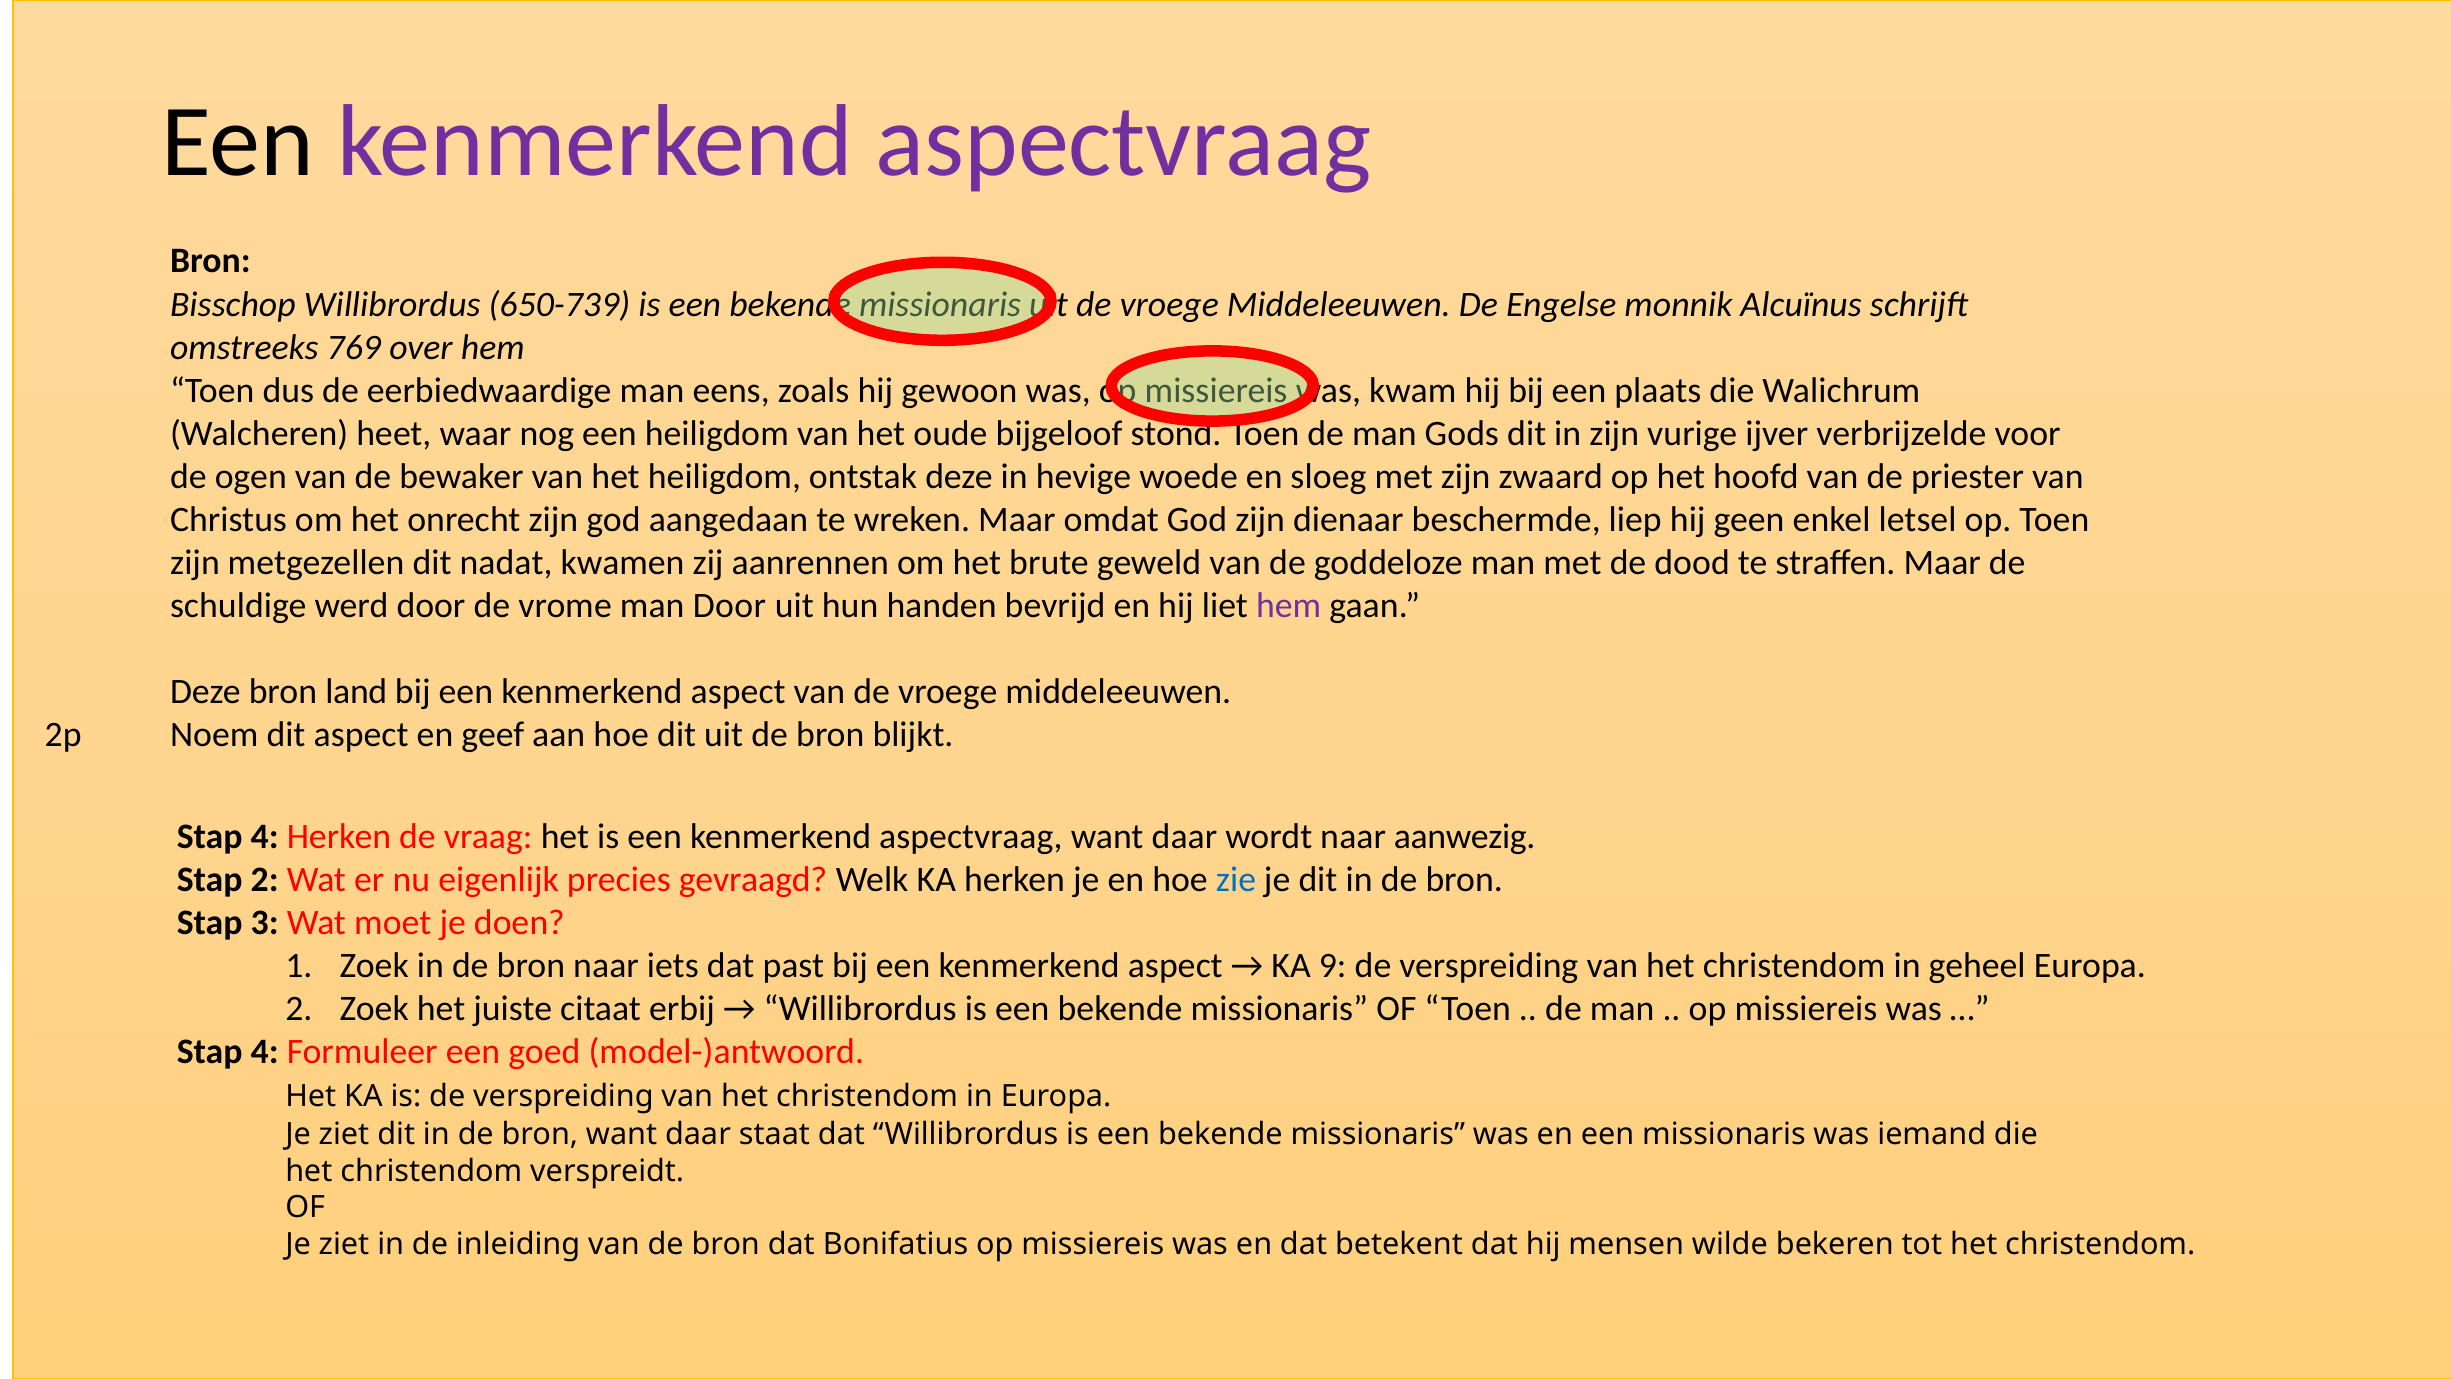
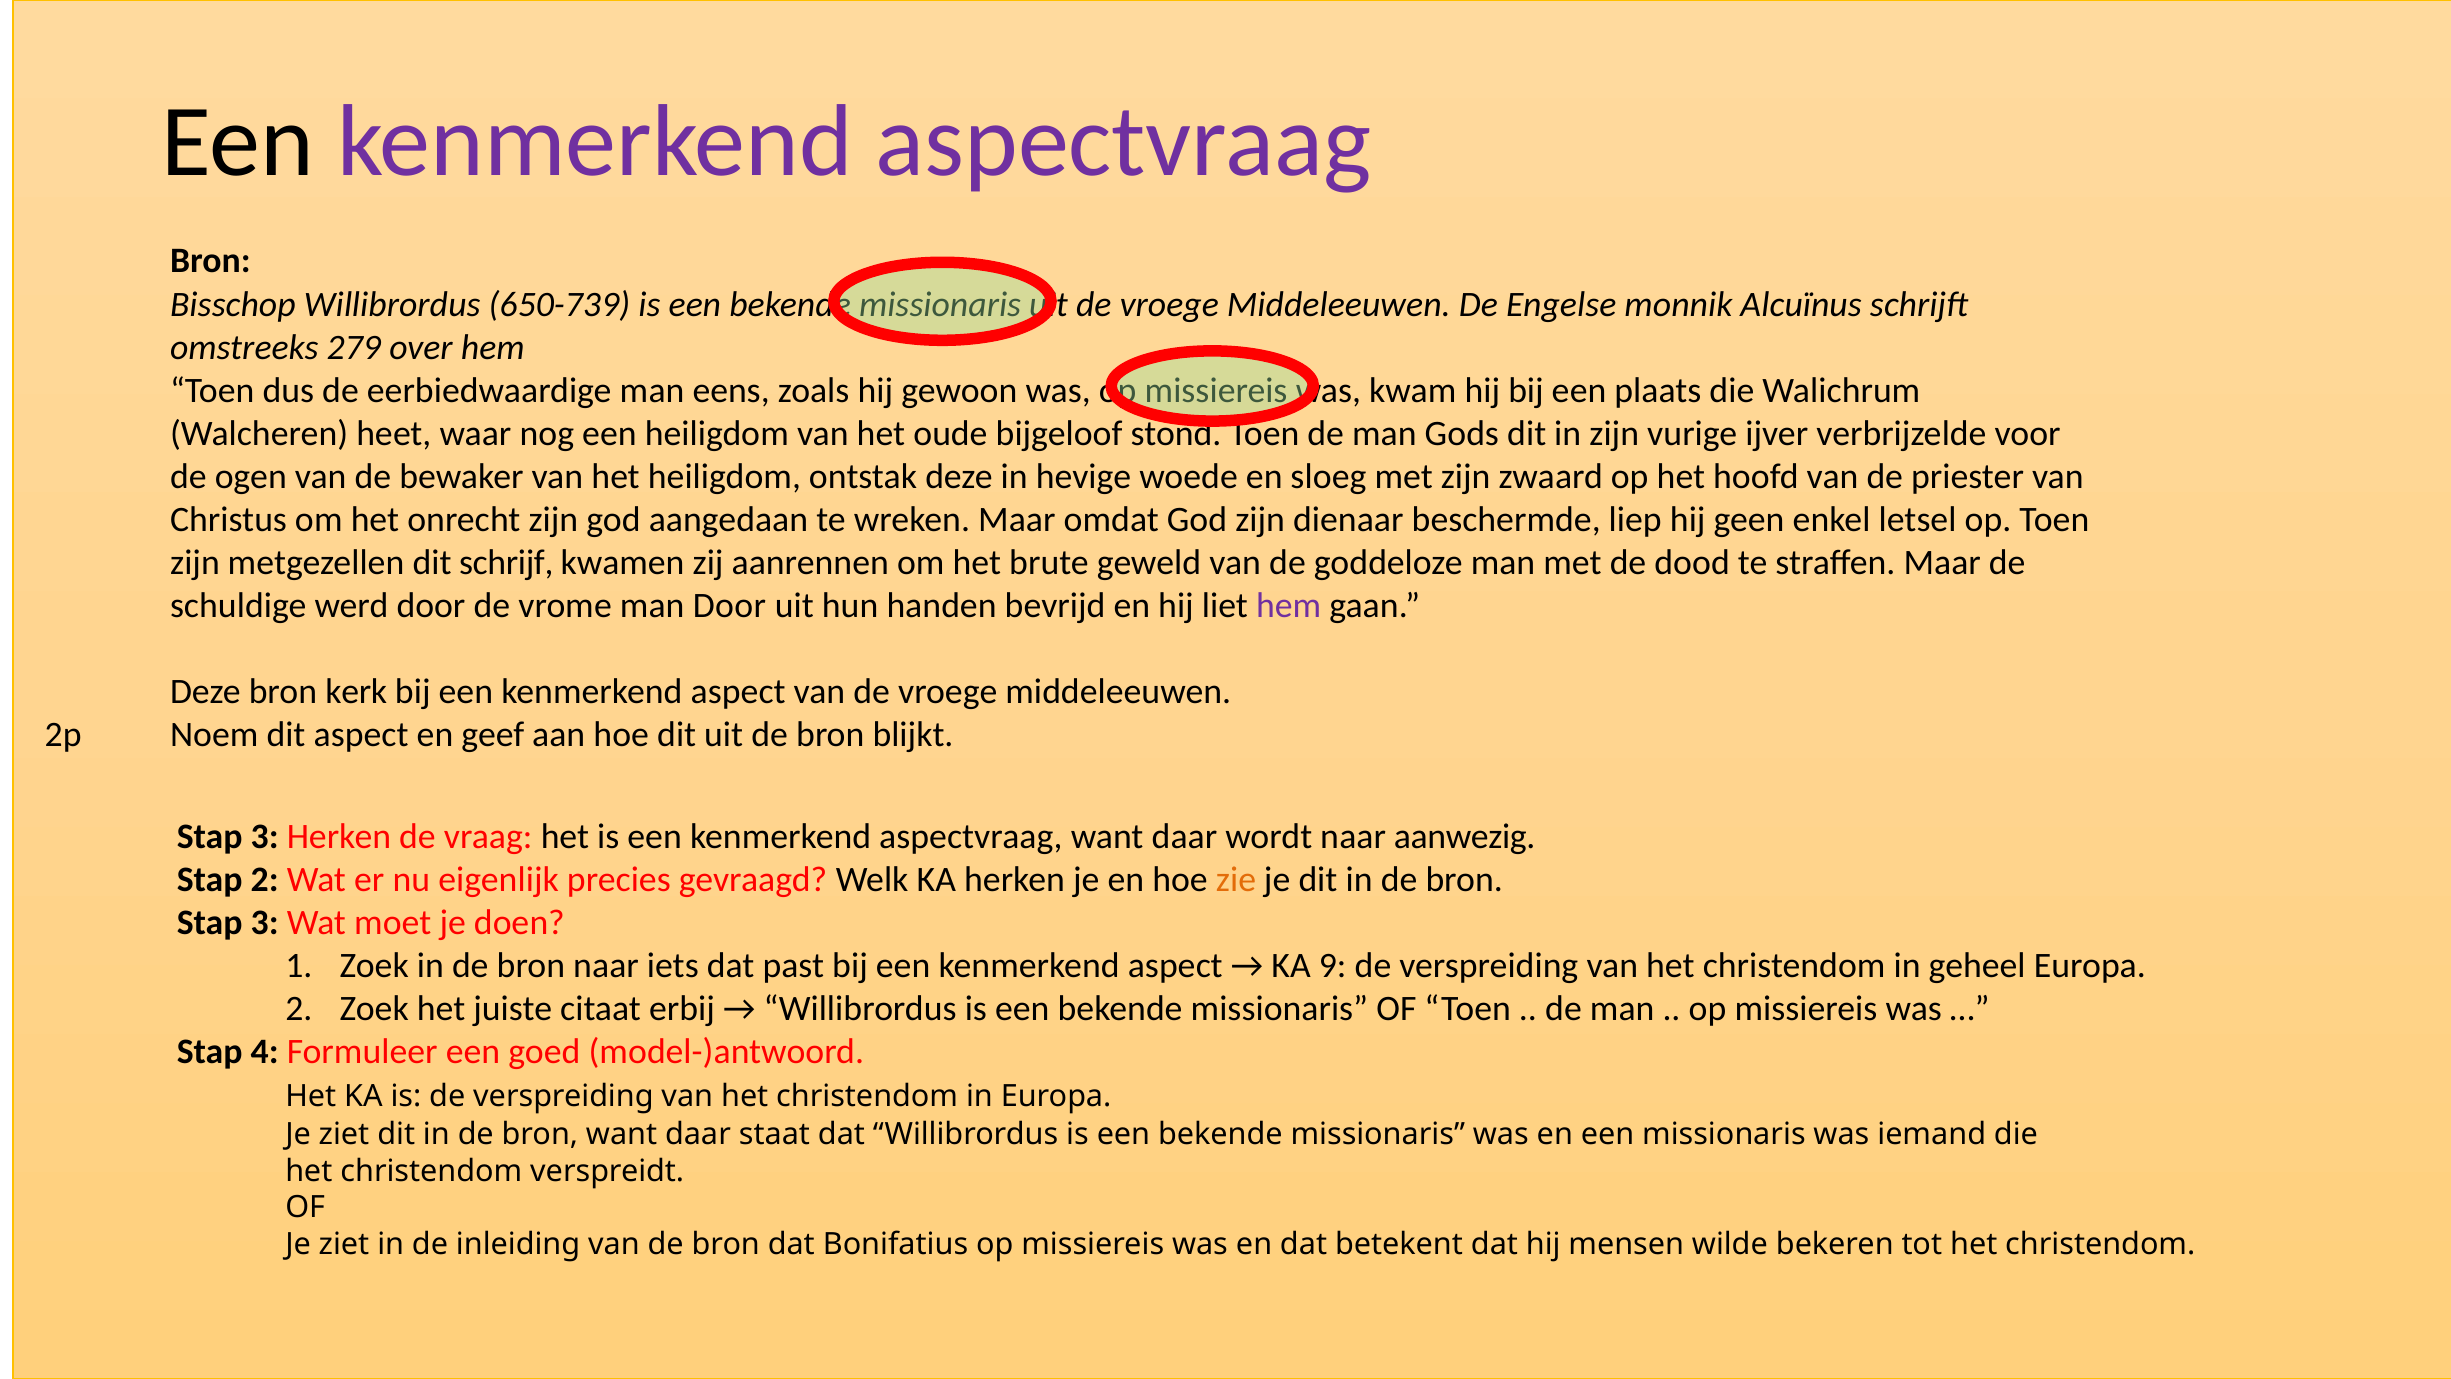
769: 769 -> 279 (354, 348)
nadat: nadat -> schrijf (506, 562)
land: land -> kerk (356, 691)
4: 4 -> 3 (265, 837)
zie colour: blue -> orange (1236, 880)
